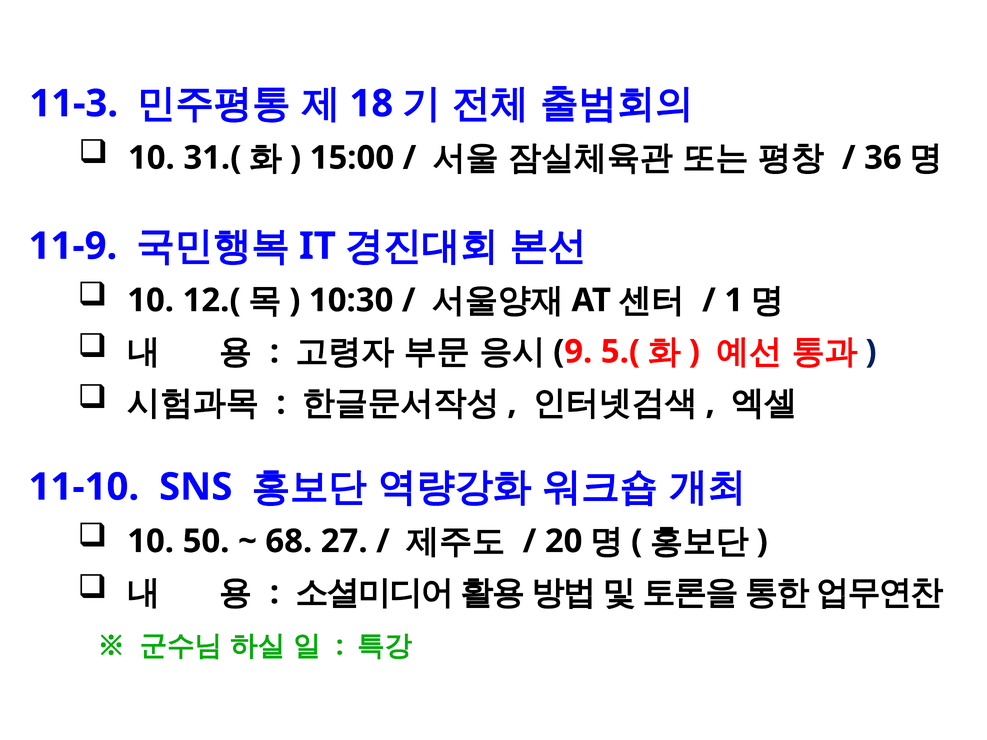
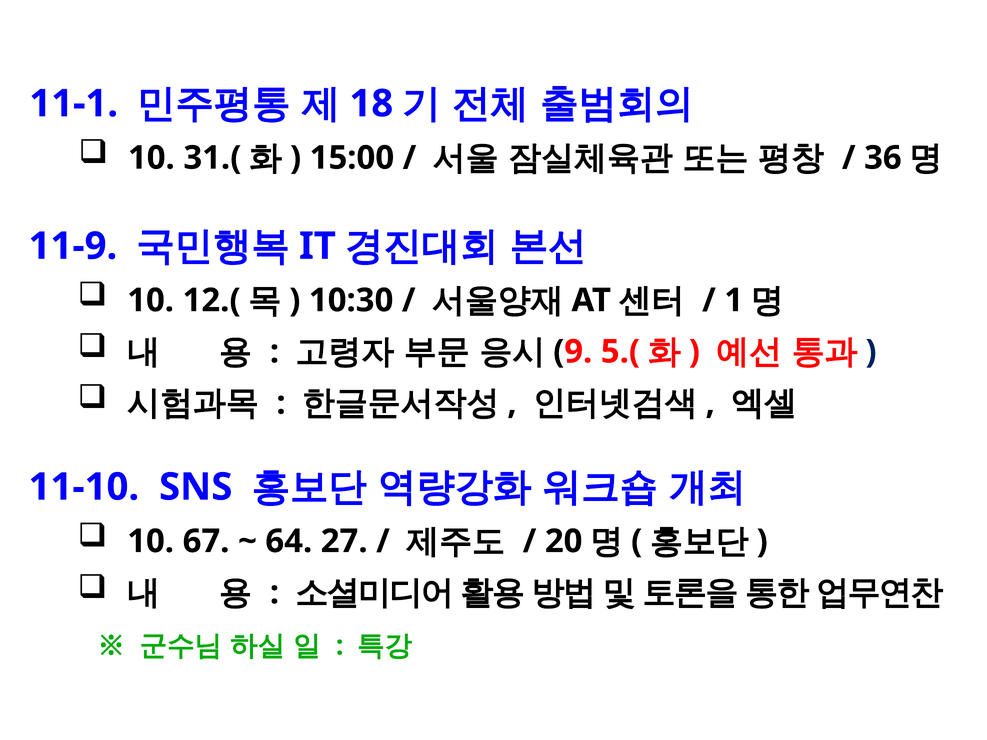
11-3: 11-3 -> 11-1 (74, 104)
50: 50 -> 67 (206, 541)
68: 68 -> 64 (289, 541)
